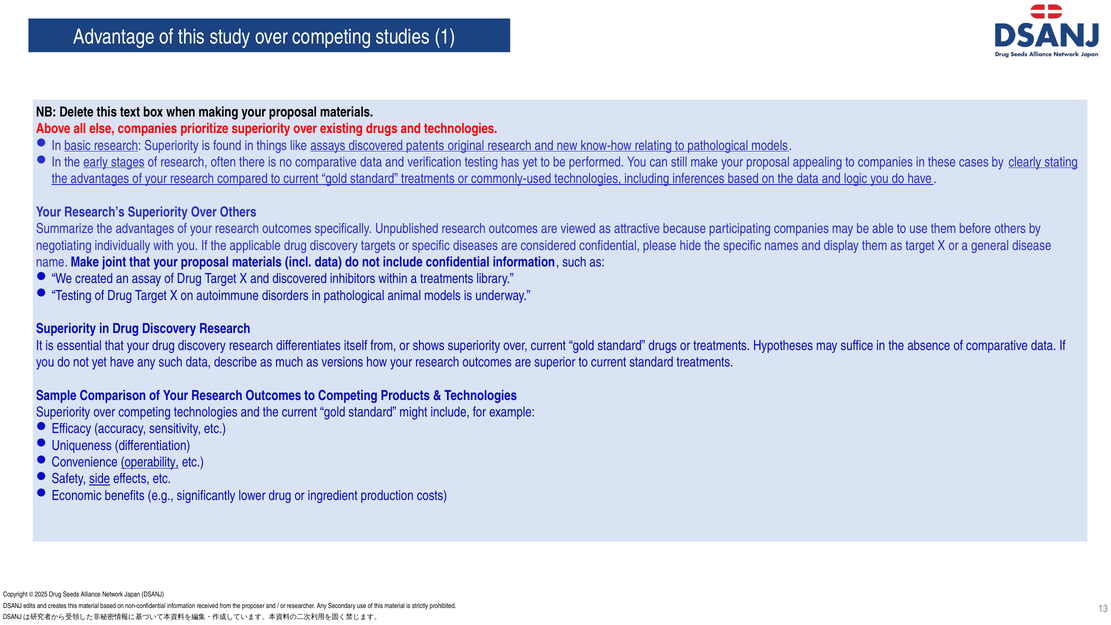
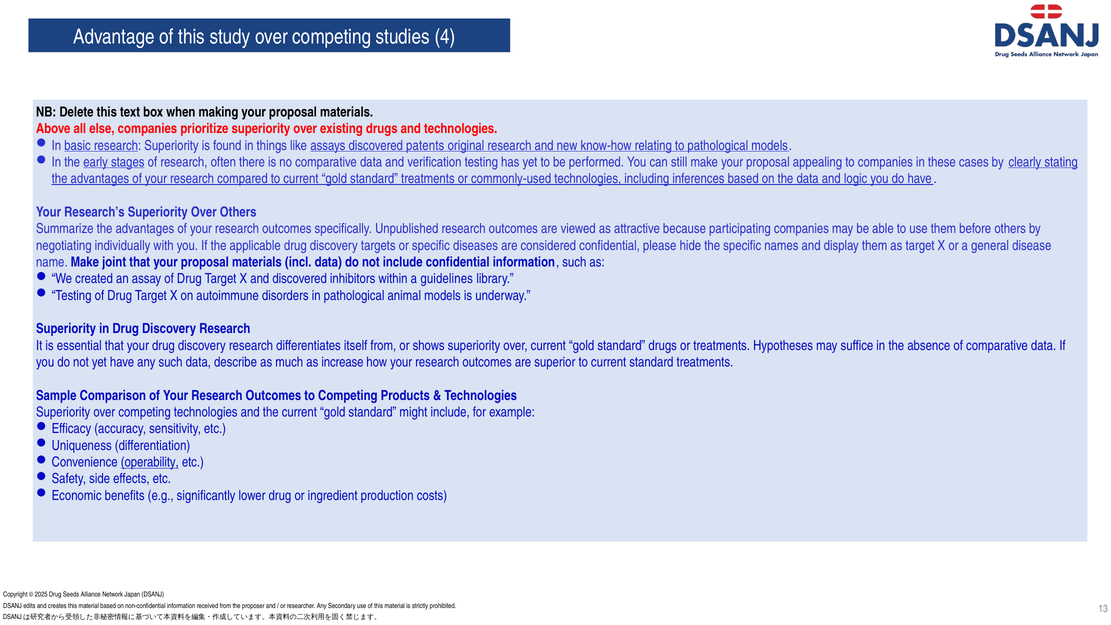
1: 1 -> 4 (445, 37)
a treatments: treatments -> guidelines (447, 279)
versions: versions -> increase (342, 362)
side underline: present -> none (100, 479)
